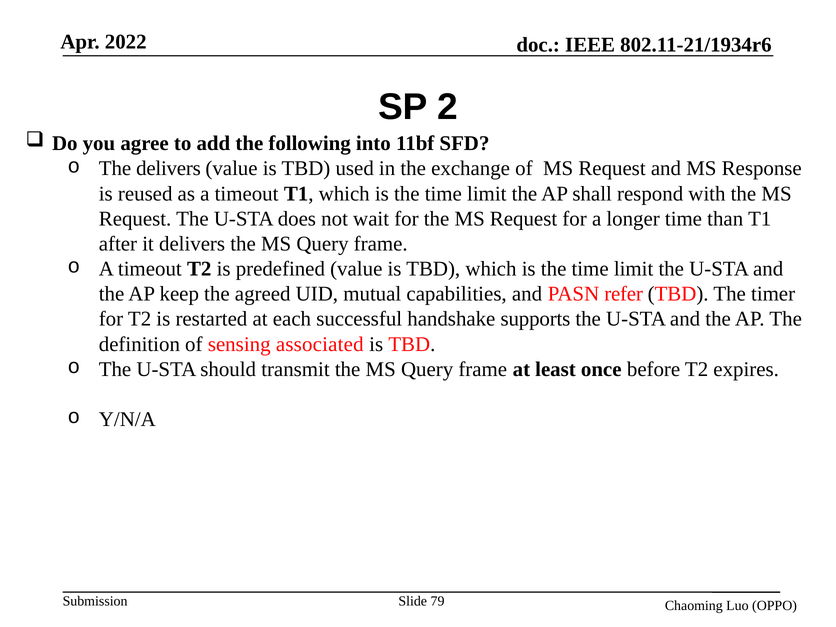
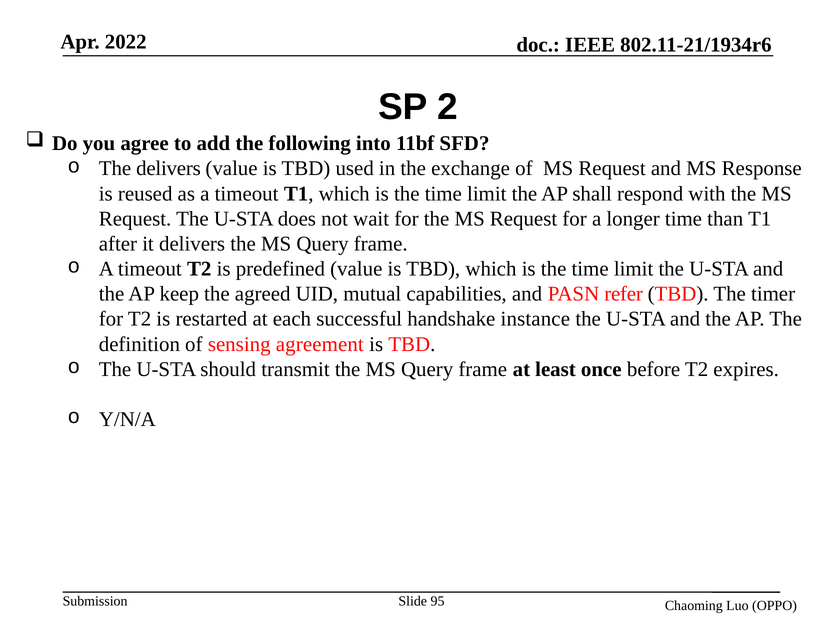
supports: supports -> instance (535, 319)
associated: associated -> agreement (320, 344)
79: 79 -> 95 (438, 601)
